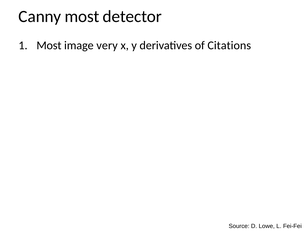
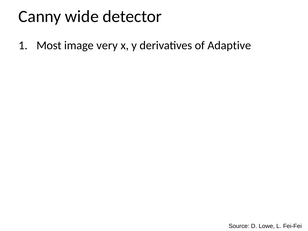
Canny most: most -> wide (82, 17)
Citations: Citations -> Adaptive (229, 45)
